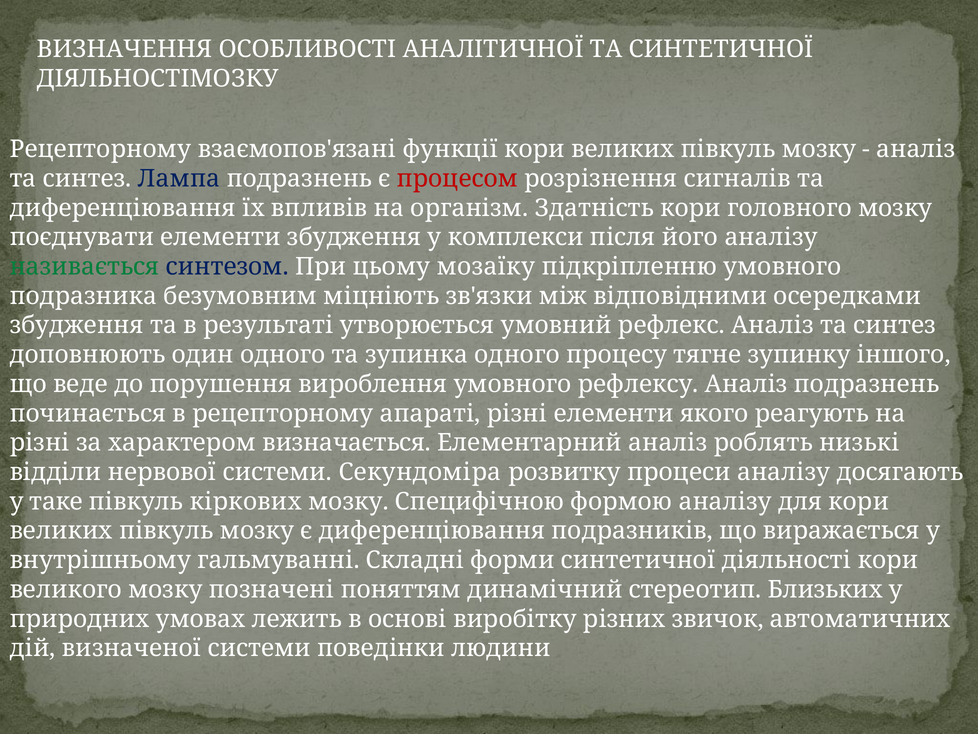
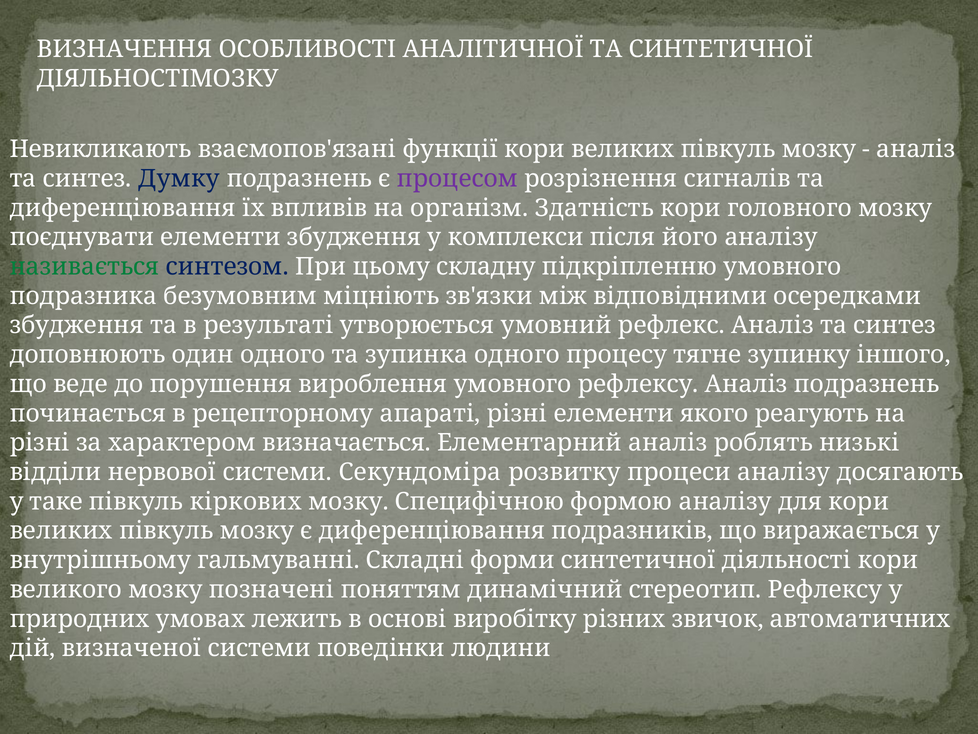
Рецепторному: Рецепторному -> Невикликають (100, 149)
Лампа: Лампа -> Думку (179, 178)
процесом colour: red -> purple (457, 178)
мозаїку: мозаїку -> складну (486, 267)
стереотип Близьких: Близьких -> Рефлексу (825, 589)
